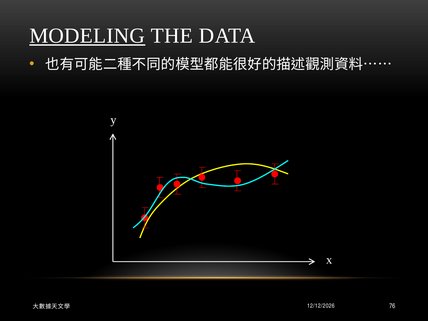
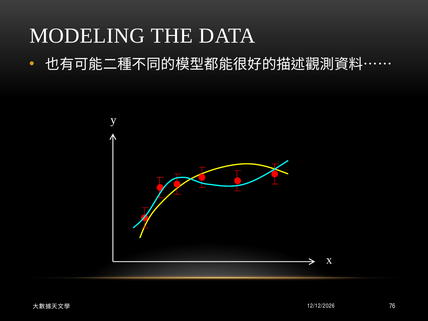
MODELING underline: present -> none (87, 36)
